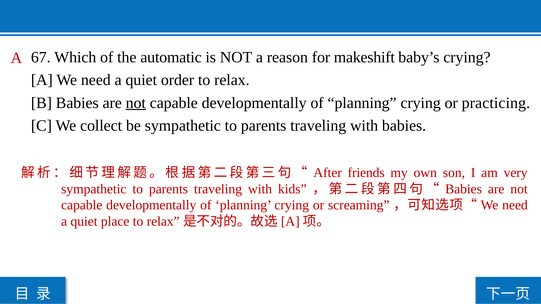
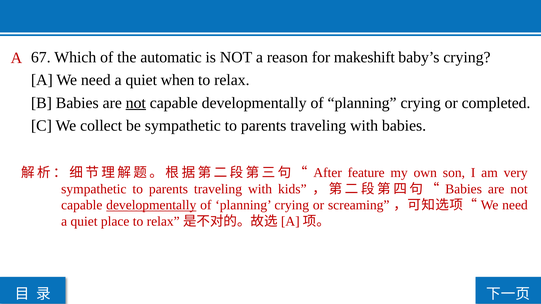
order: order -> when (178, 80)
practicing: practicing -> completed (496, 103)
friends: friends -> feature (366, 173)
developmentally underline: none -> present (151, 205)
